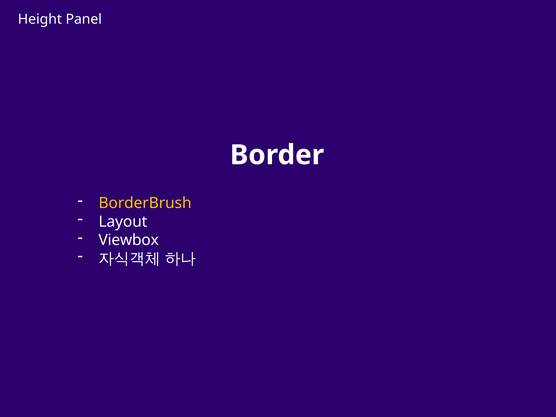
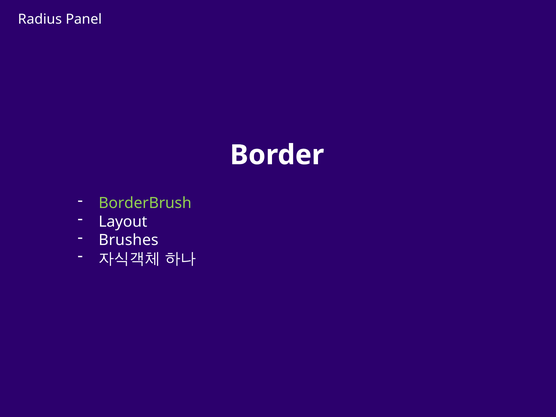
Height: Height -> Radius (40, 19)
BorderBrush colour: yellow -> light green (145, 203)
Viewbox: Viewbox -> Brushes (128, 240)
